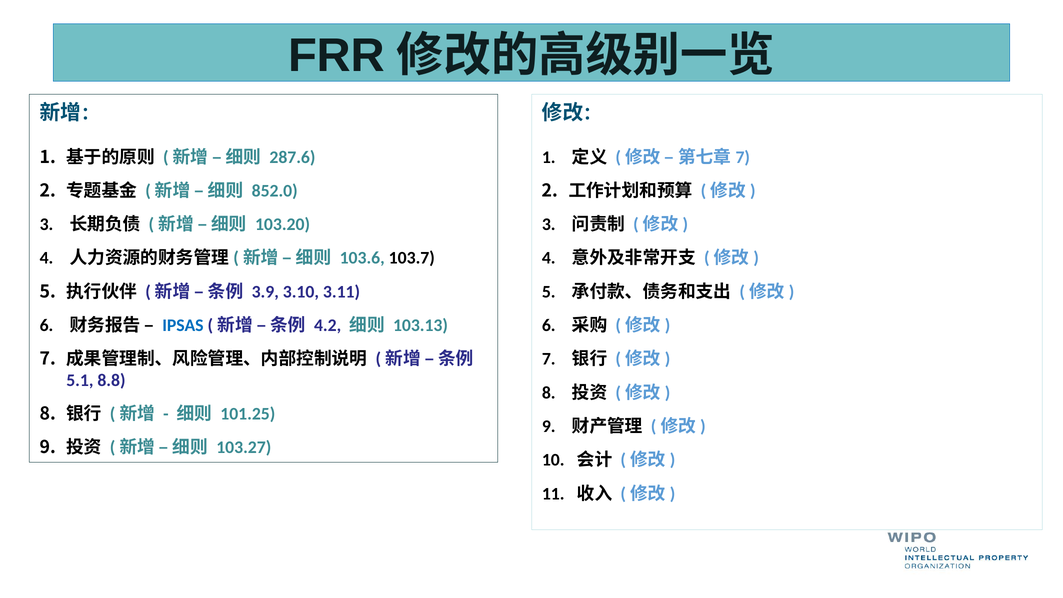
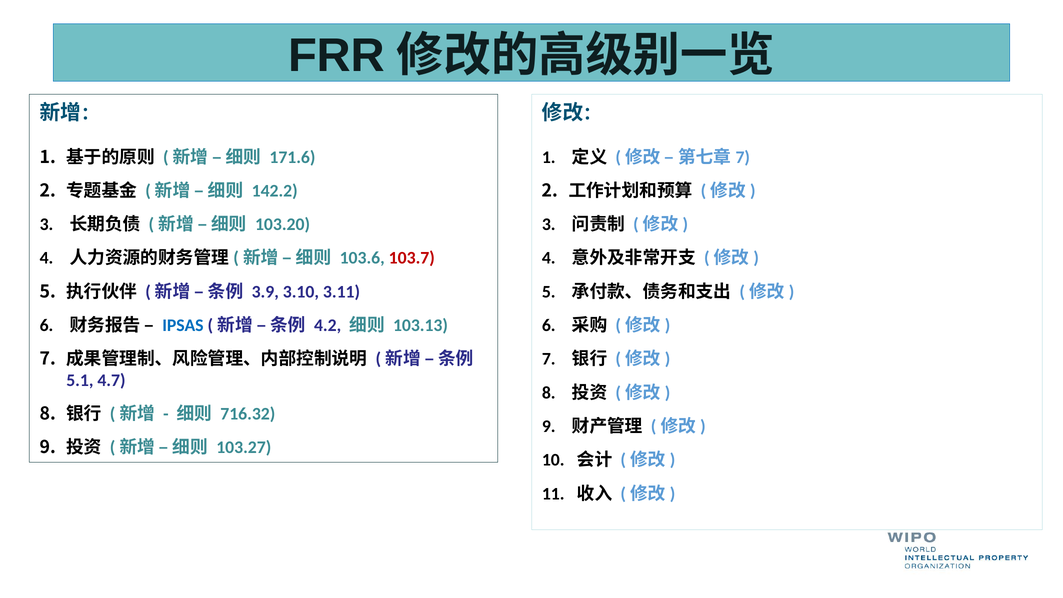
287.6: 287.6 -> 171.6 (292, 157)
852.0: 852.0 -> 142.2 (275, 191)
103.7 colour: black -> red (412, 258)
8.8: 8.8 -> 4.7 (111, 380)
101.25: 101.25 -> 716.32 (248, 414)
